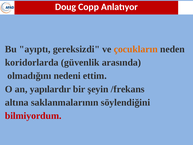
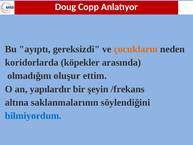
güvenlik: güvenlik -> köpekler (80, 62)
nedeni: nedeni -> oluşur (67, 76)
bilmiyordum colour: red -> blue (33, 116)
